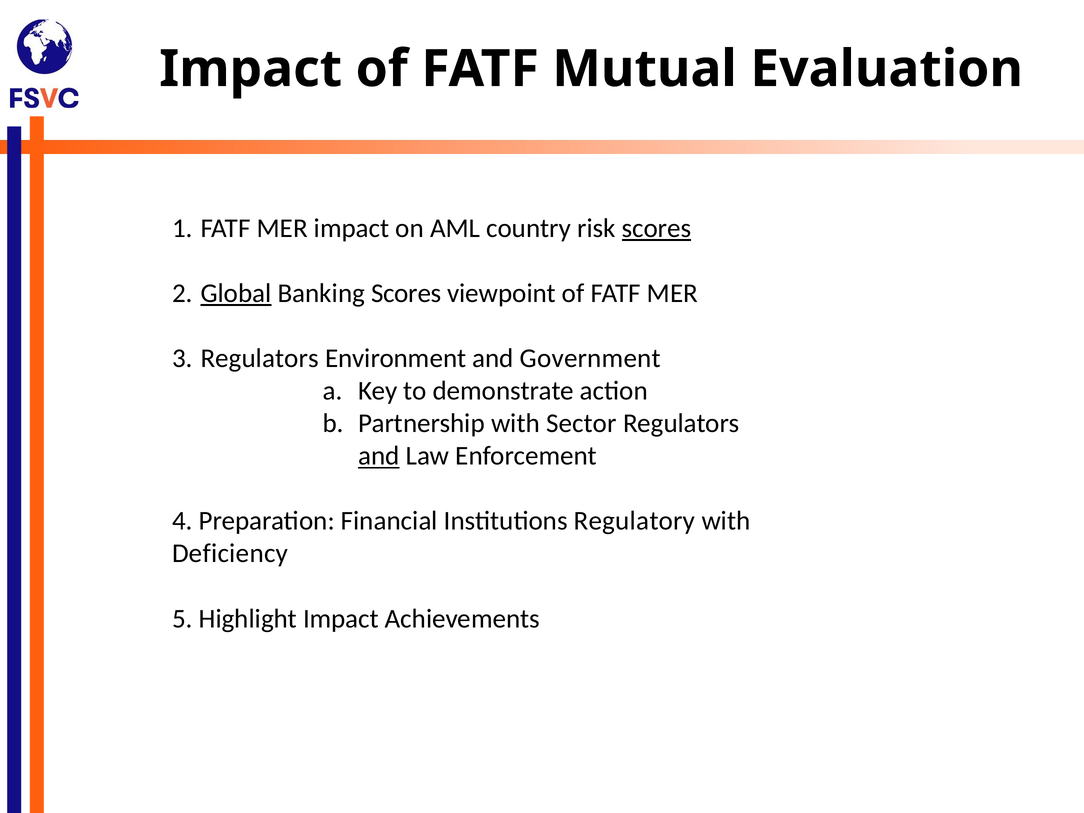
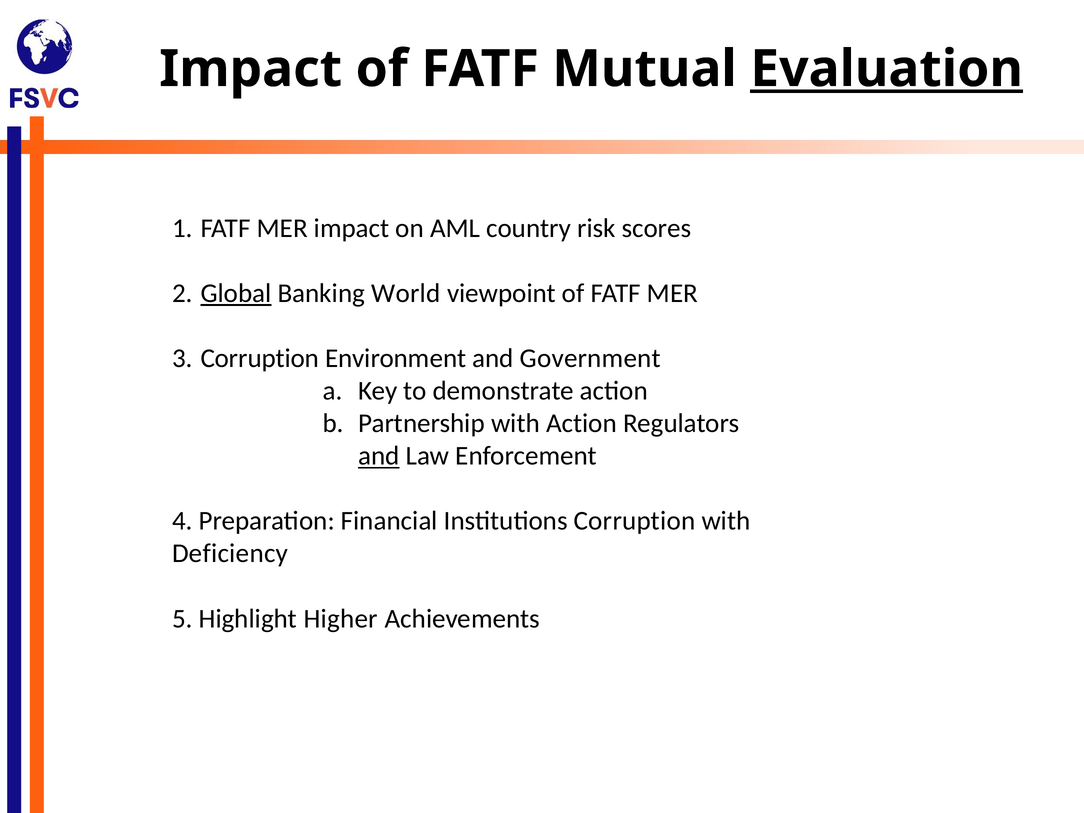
Evaluation underline: none -> present (887, 69)
scores underline: present -> none (657, 228)
Banking Scores: Scores -> World (406, 293)
Regulators: Regulators -> Corruption (260, 358)
with Sector: Sector -> Action (581, 423)
Institutions Regulatory: Regulatory -> Corruption (635, 521)
Highlight Impact: Impact -> Higher (341, 619)
